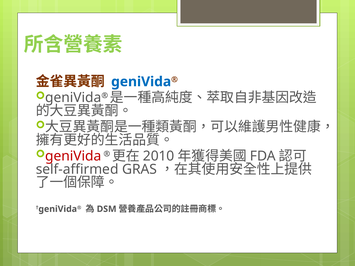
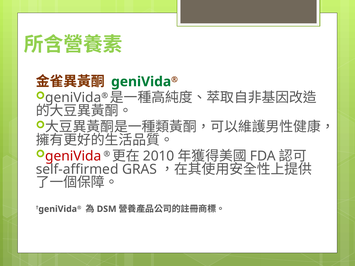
geniVida colour: blue -> green (141, 82)
